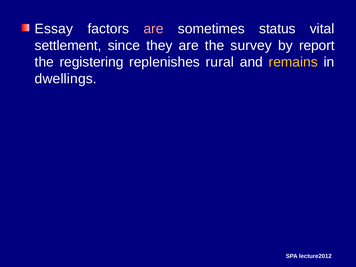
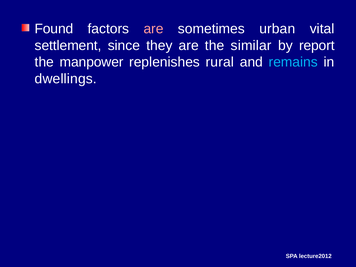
Essay: Essay -> Found (54, 29)
status: status -> urban (277, 29)
survey: survey -> similar (251, 45)
registering: registering -> manpower (92, 62)
remains colour: yellow -> light blue (293, 62)
